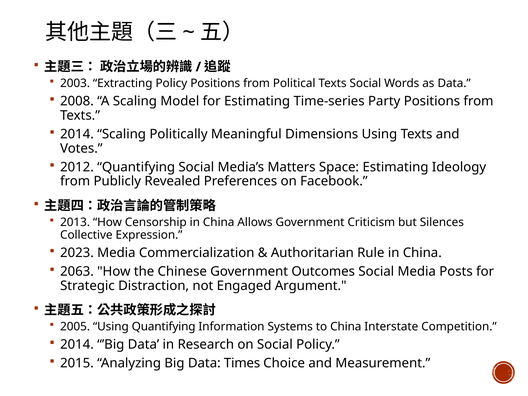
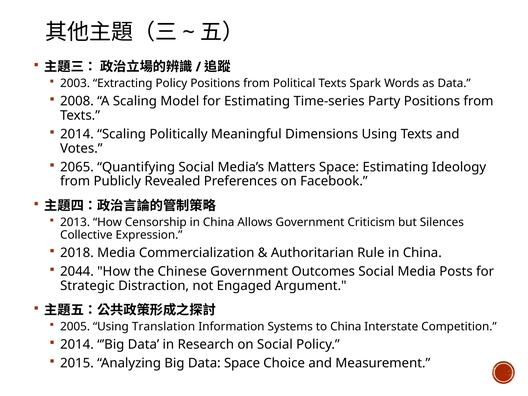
Texts Social: Social -> Spark (365, 83)
2012: 2012 -> 2065 (77, 167)
2023: 2023 -> 2018 (77, 253)
2063: 2063 -> 2044 (77, 271)
Using Quantifying: Quantifying -> Translation (164, 327)
Data Times: Times -> Space (242, 363)
